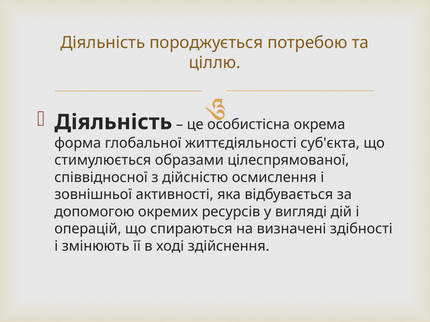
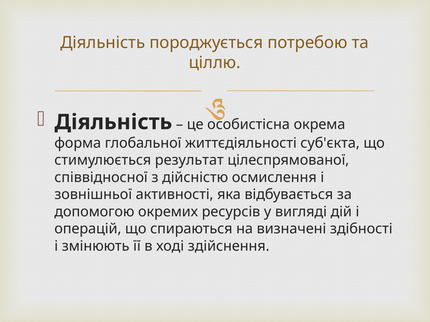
образами: образами -> результат (189, 160)
